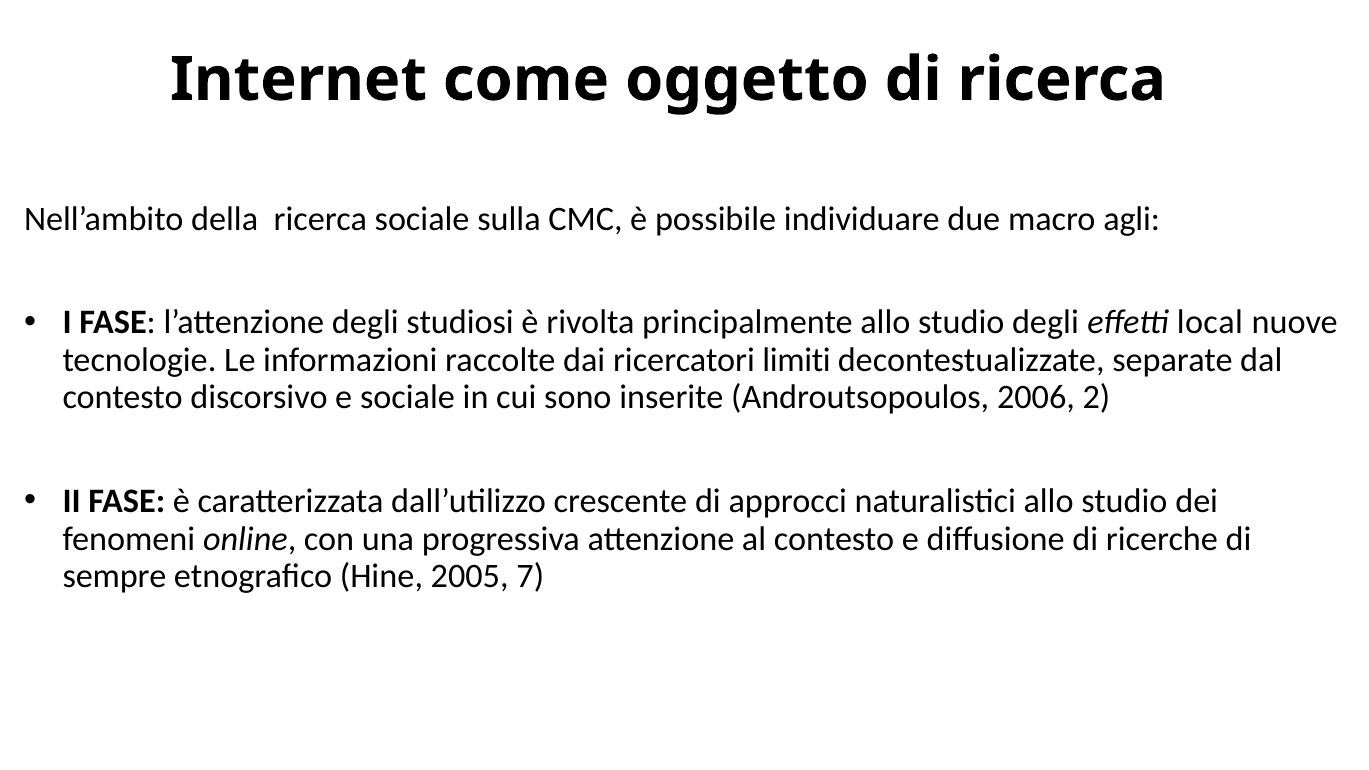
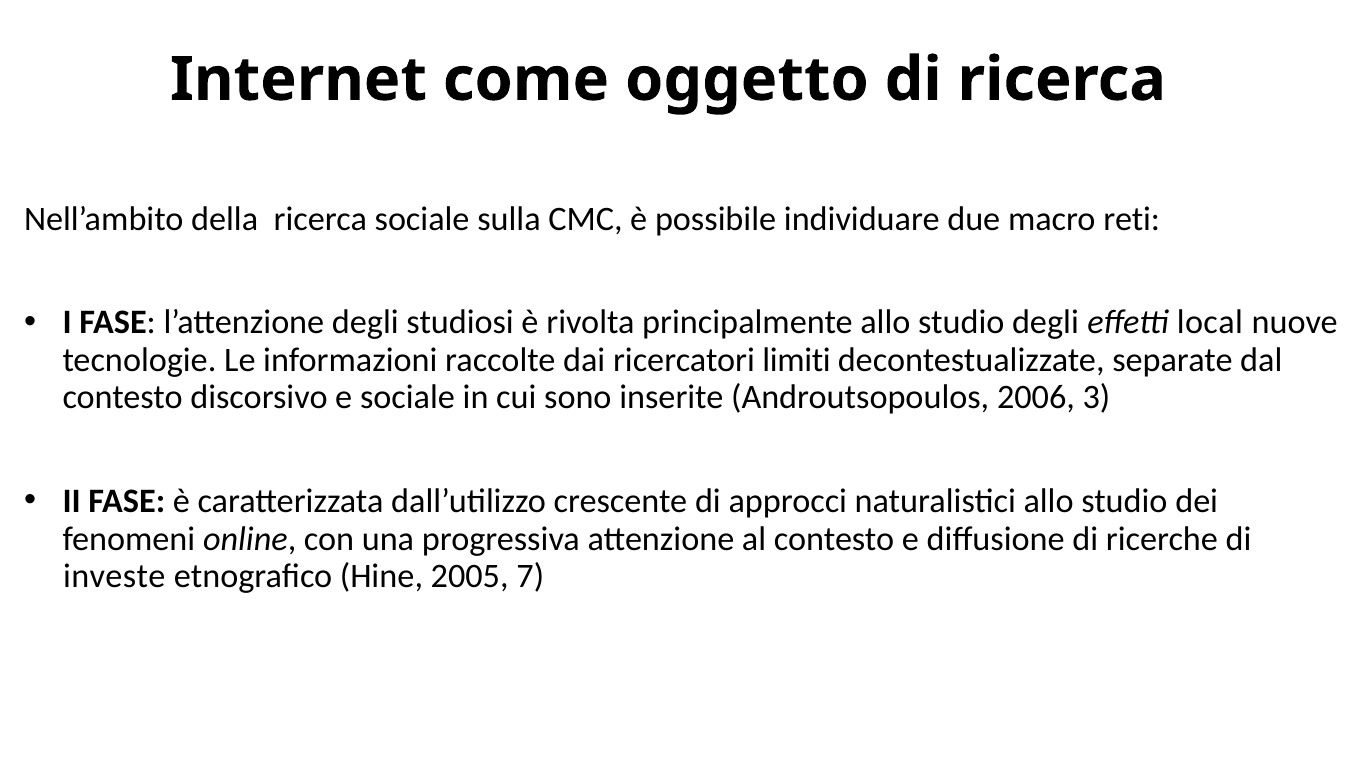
agli: agli -> reti (1132, 219)
2: 2 -> 3 (1097, 398)
sempre: sempre -> investe (114, 576)
